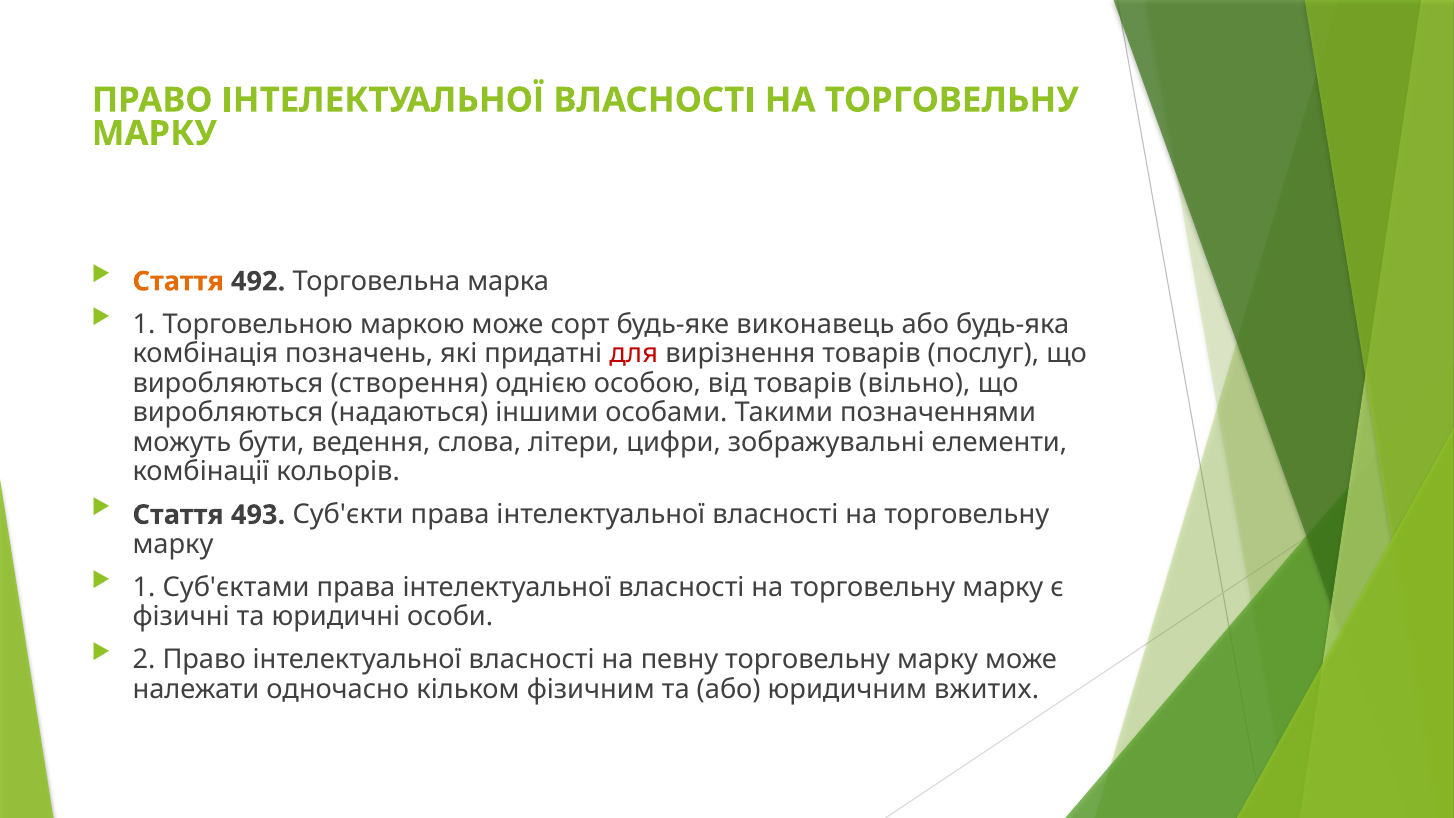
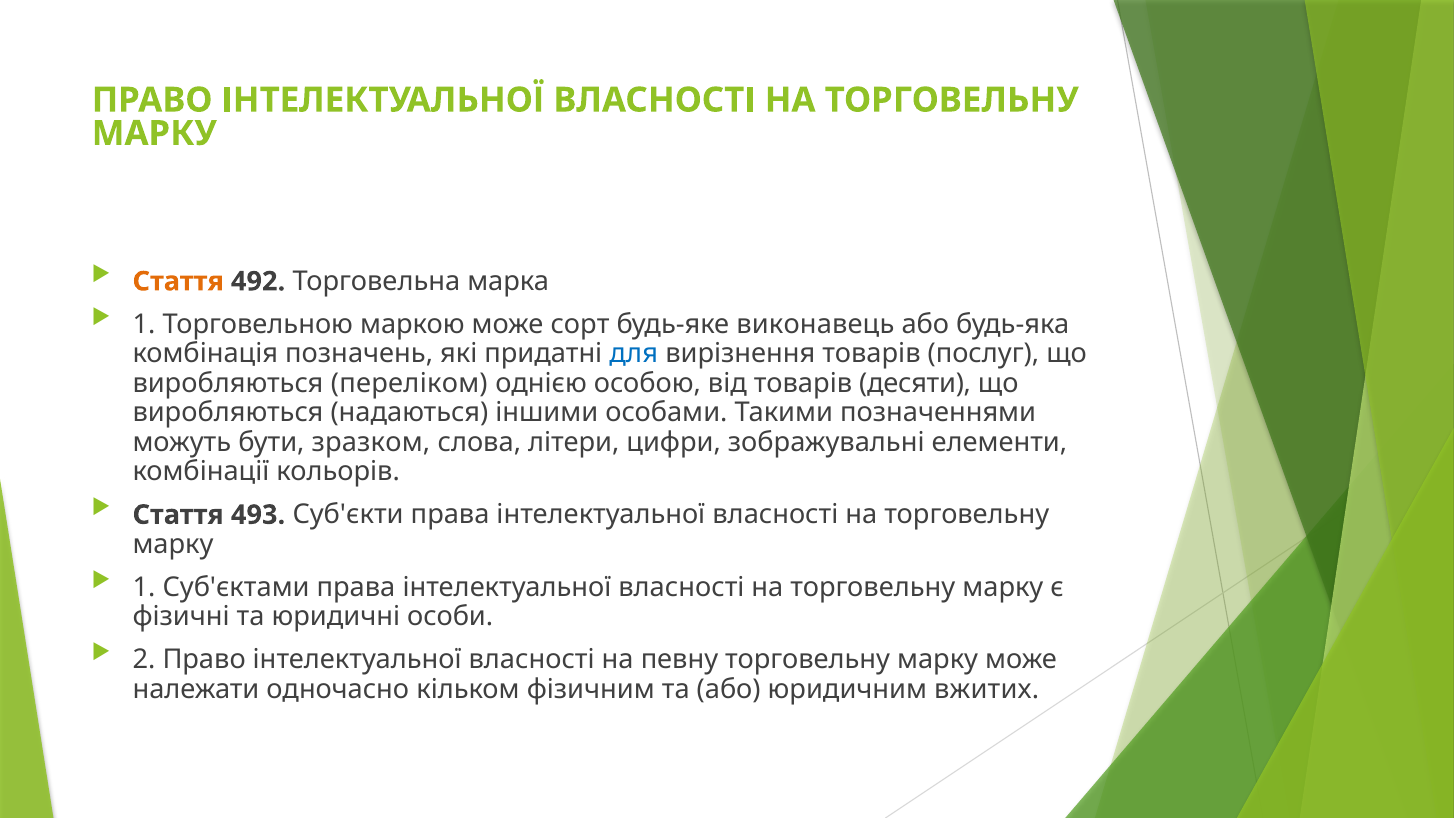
для colour: red -> blue (634, 354)
створення: створення -> переліком (409, 383)
вільно: вільно -> десяти (915, 383)
ведення: ведення -> зразком (371, 442)
